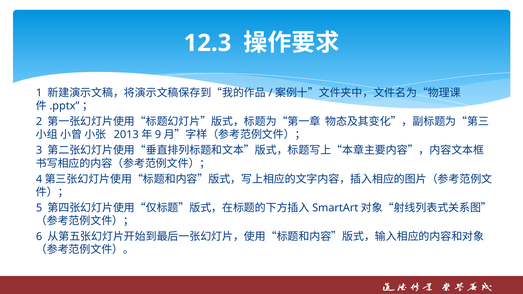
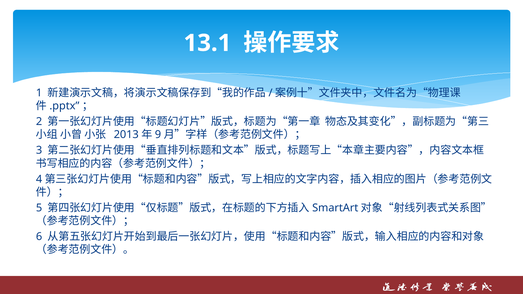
12.3: 12.3 -> 13.1 (207, 43)
